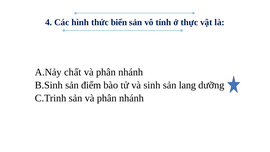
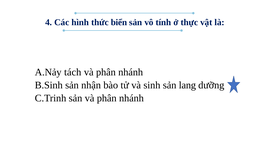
chất: chất -> tách (73, 72)
điểm: điểm -> nhận (91, 85)
